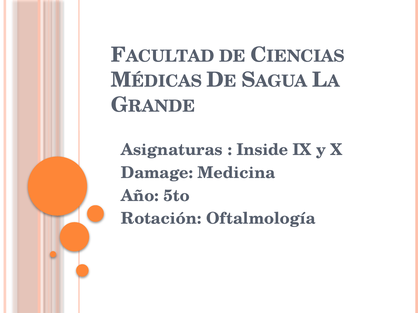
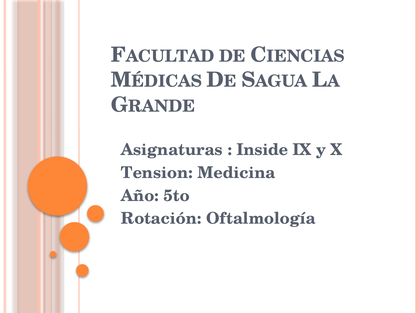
Damage: Damage -> Tension (157, 173)
